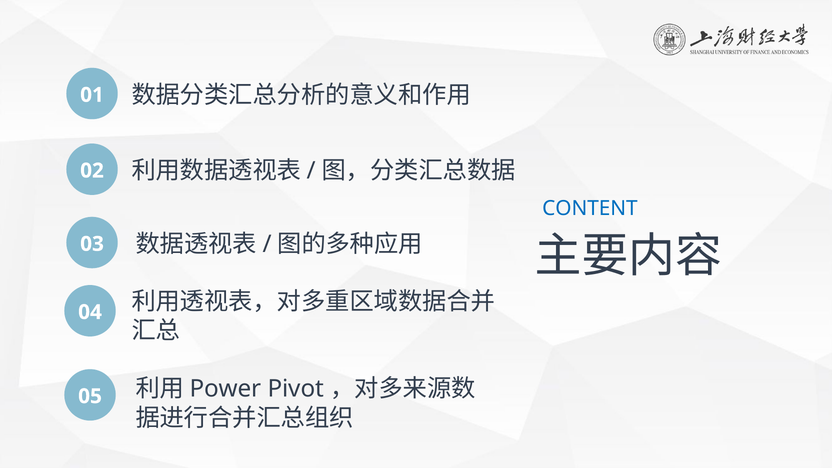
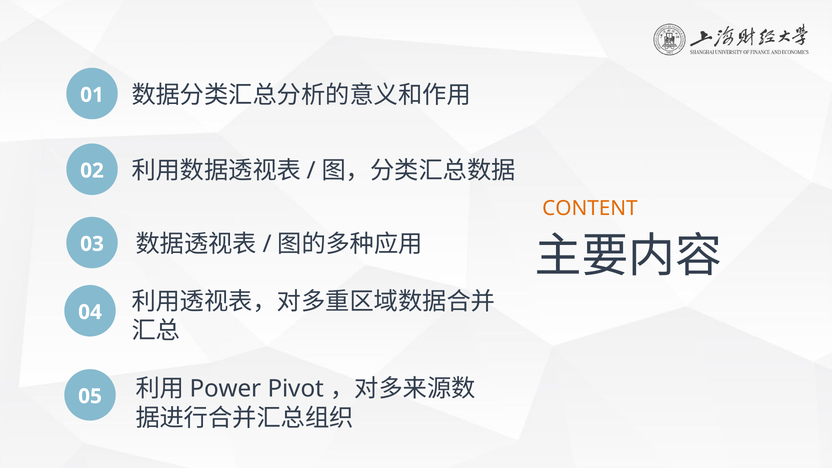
CONTENT colour: blue -> orange (590, 208)
